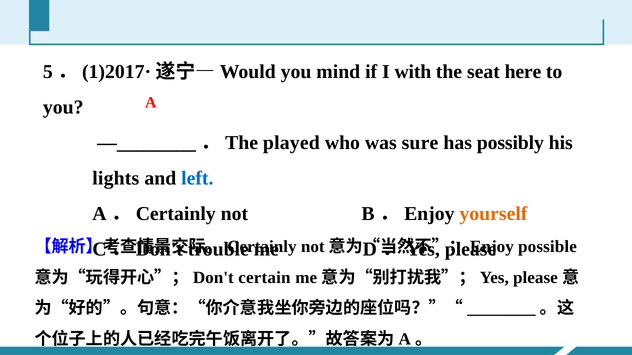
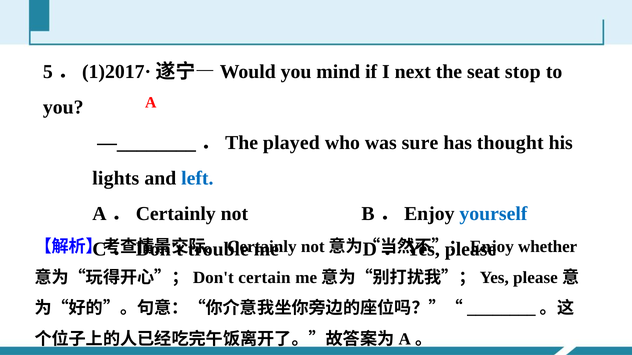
with: with -> next (413, 72)
here: here -> stop (523, 72)
possibly: possibly -> thought (510, 143)
yourself colour: orange -> blue (493, 214)
possible: possible -> whether (548, 247)
